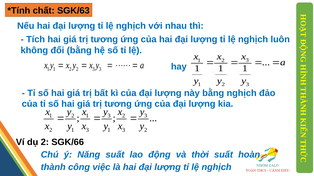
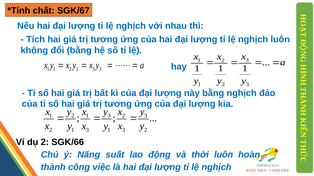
SGK/63: SGK/63 -> SGK/67 (73, 11)
thời suất: suất -> luôn (224, 155)
